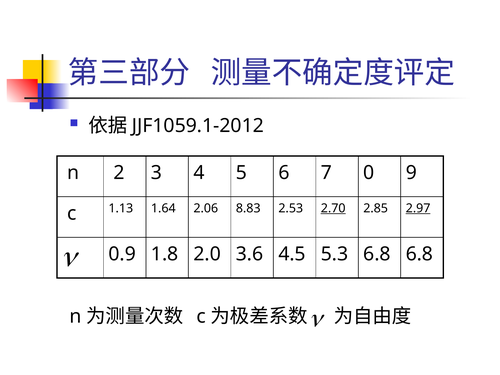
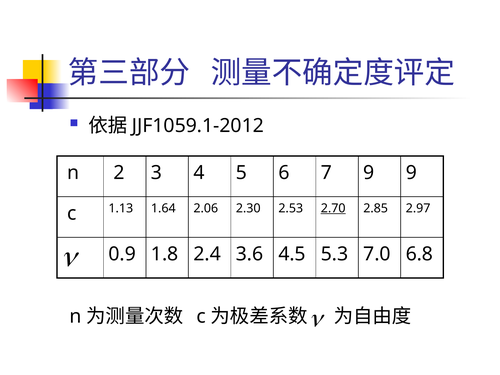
7 0: 0 -> 9 (369, 173)
8.83: 8.83 -> 2.30 (248, 208)
2.97 underline: present -> none (418, 208)
2.0: 2.0 -> 2.4 (207, 254)
5.3 6.8: 6.8 -> 7.0 (377, 254)
